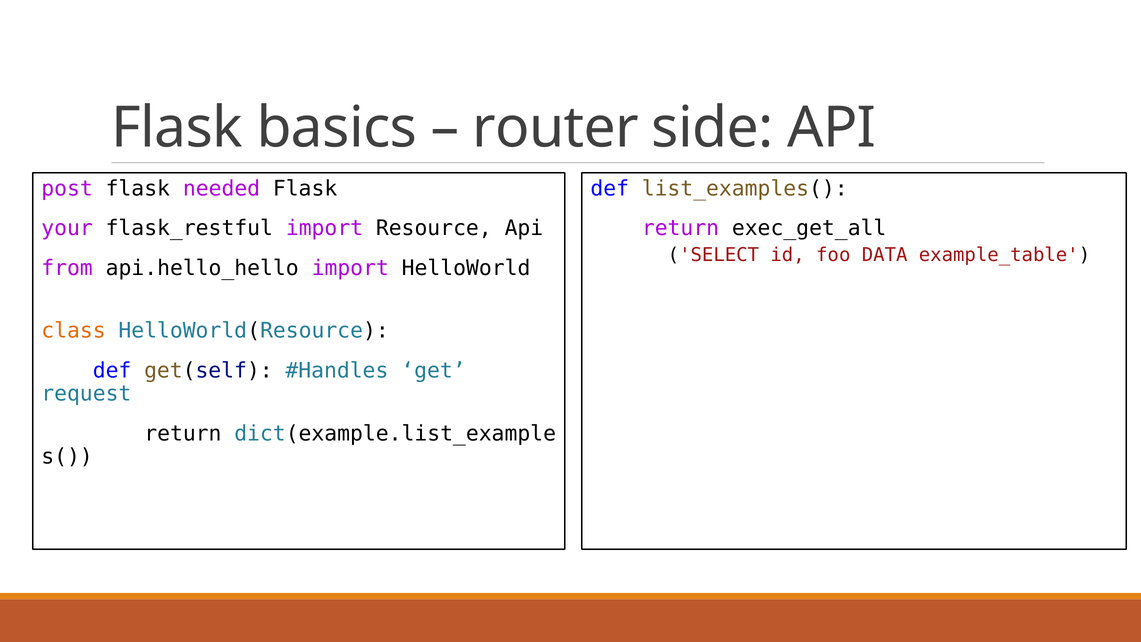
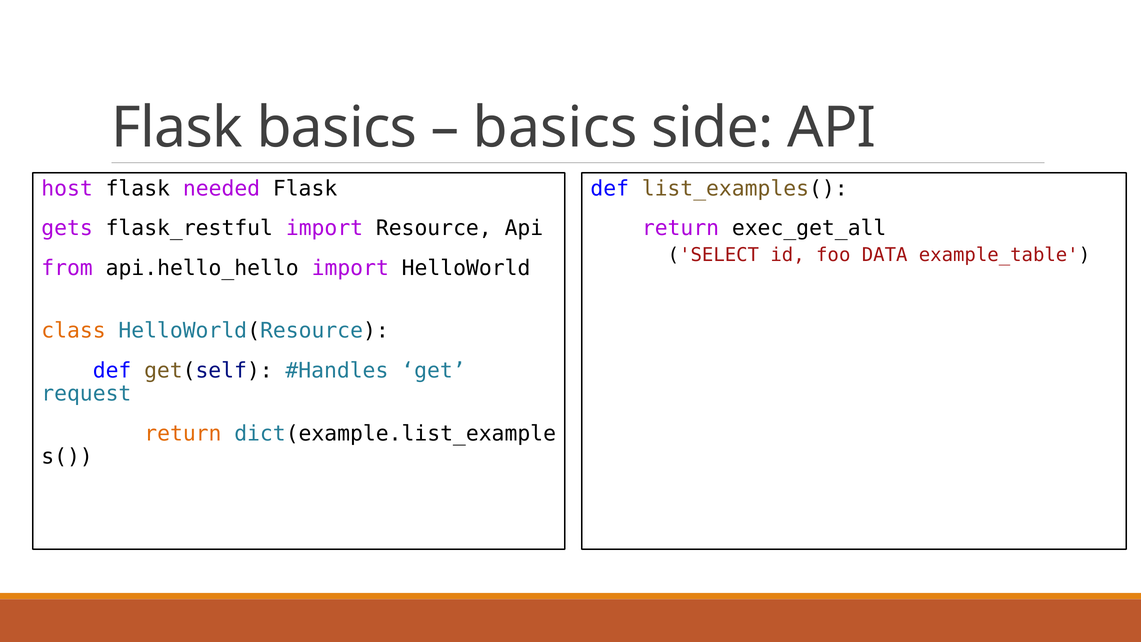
router: router -> basics (555, 128)
post: post -> host (67, 188)
your: your -> gets (67, 228)
return colour: black -> orange (183, 433)
